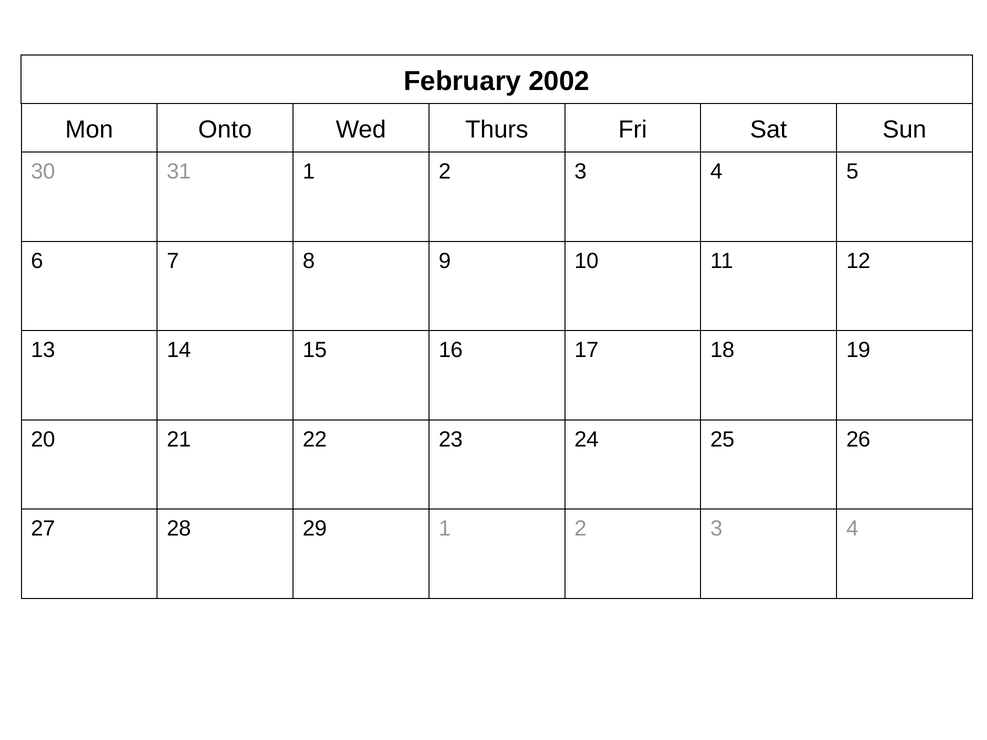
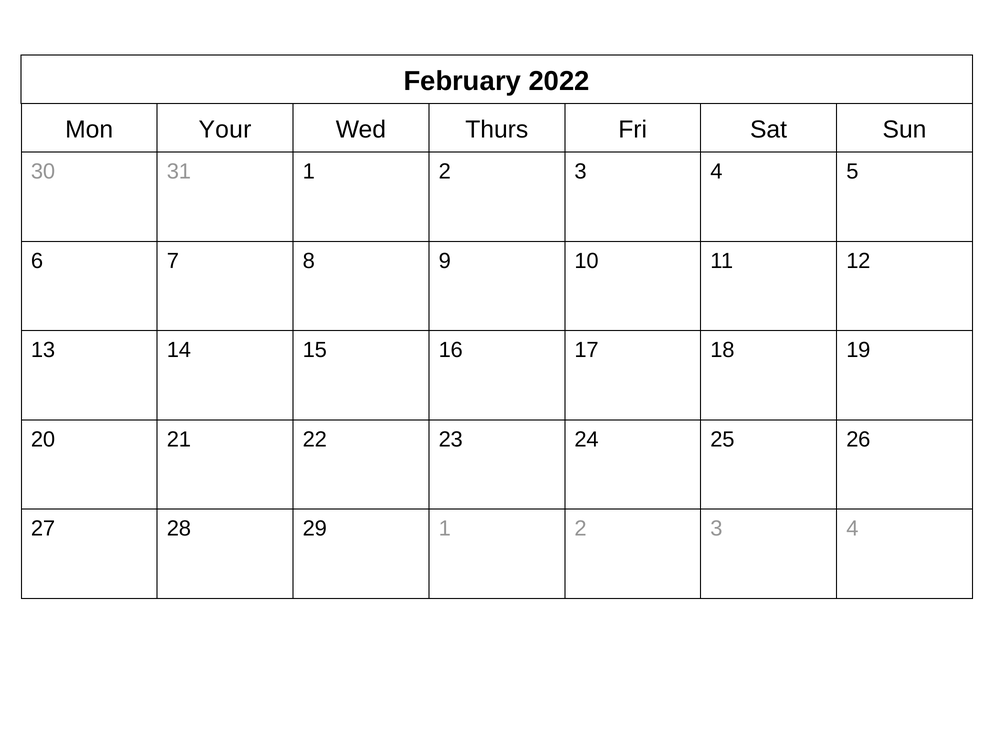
2002: 2002 -> 2022 (559, 81)
Onto: Onto -> Your (225, 130)
